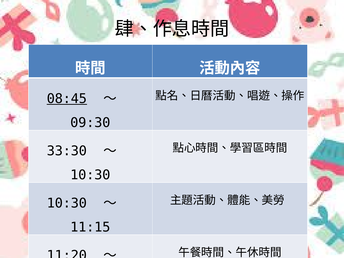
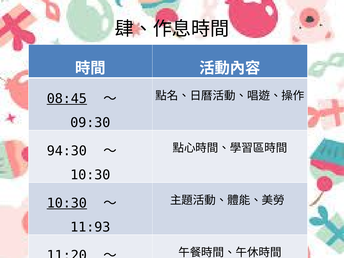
33:30: 33:30 -> 94:30 (67, 151)
10:30 underline: none -> present (67, 203)
11:15: 11:15 -> 11:93 (90, 227)
